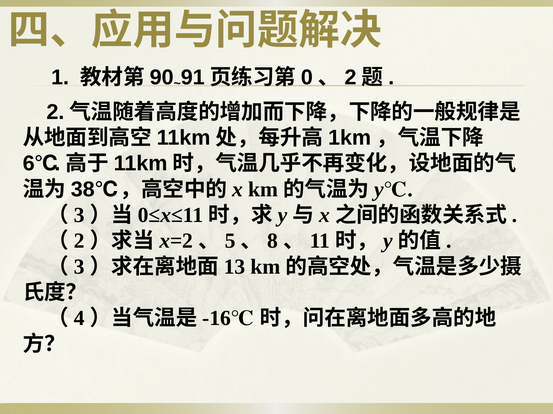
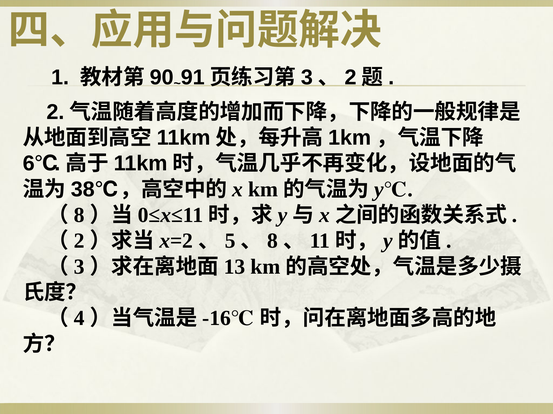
0: 0 -> 3 (307, 78)
3: 3 -> 8 (79, 215)
